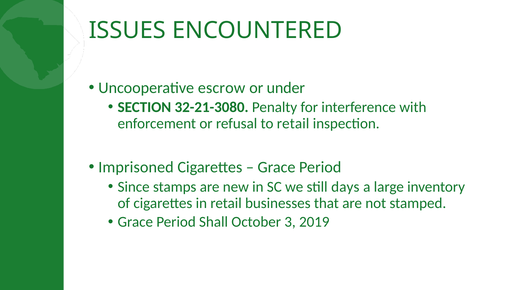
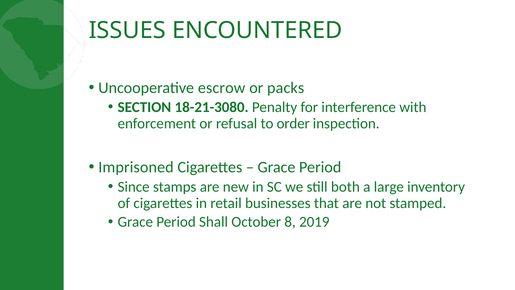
under: under -> packs (286, 88)
32-21-3080: 32-21-3080 -> 18-21-3080 (212, 107)
to retail: retail -> order (293, 123)
days: days -> both (345, 187)
3: 3 -> 8 (290, 222)
